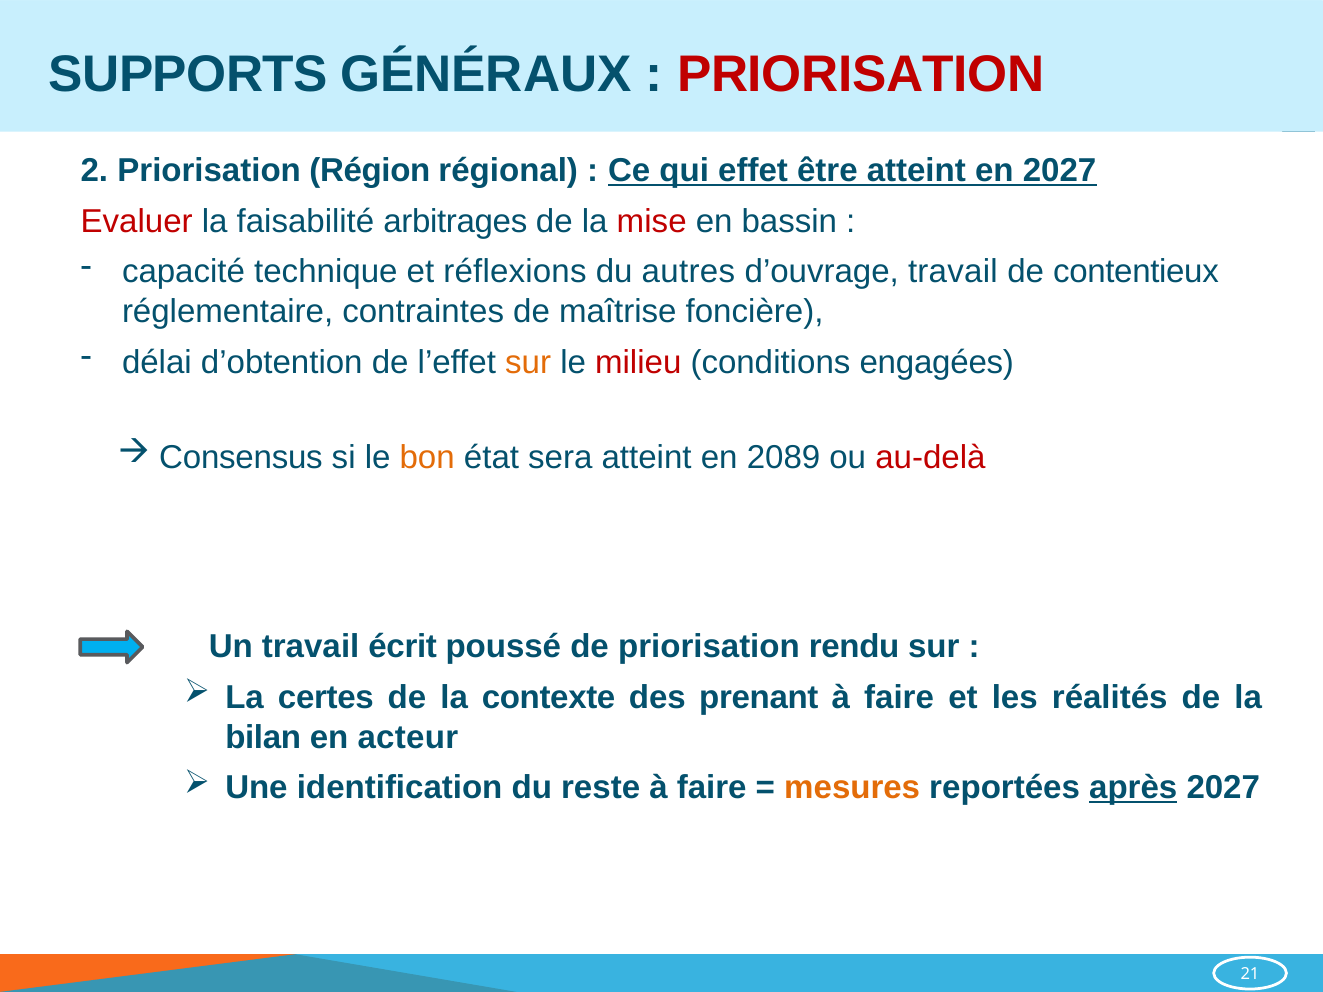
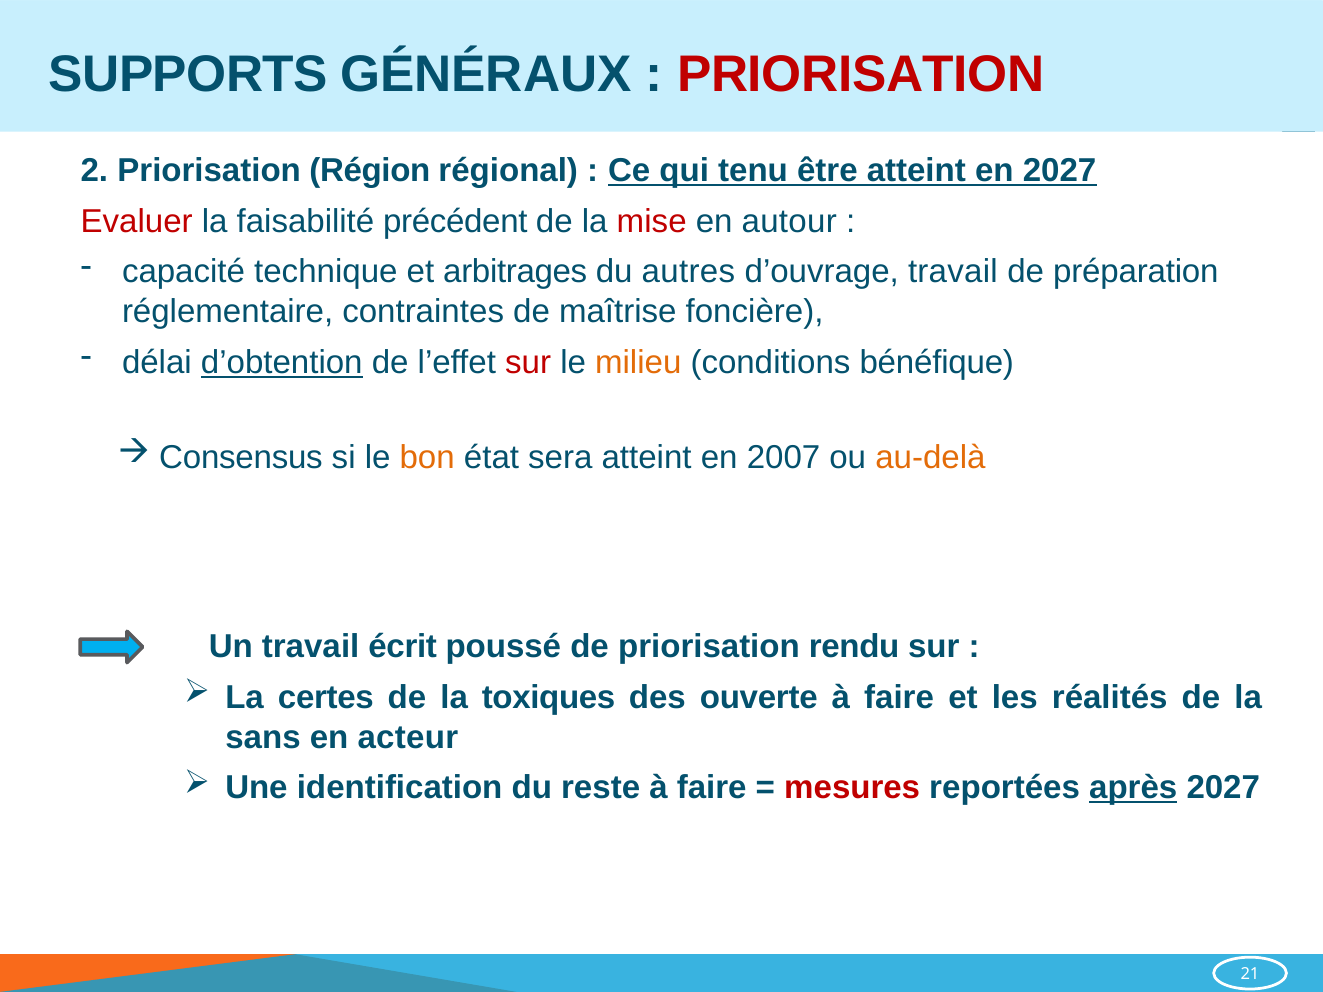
effet: effet -> tenu (753, 171)
arbitrages: arbitrages -> précédent (455, 221)
bassin: bassin -> autour (789, 221)
réflexions: réflexions -> arbitrages (515, 272)
contentieux: contentieux -> préparation (1136, 272)
d’obtention underline: none -> present (282, 362)
sur colour: orange -> red (528, 362)
milieu colour: red -> orange (638, 362)
engagées: engagées -> bénéfique (937, 362)
2089: 2089 -> 2007 (784, 457)
au-delà colour: red -> orange (930, 457)
contexte: contexte -> toxiques (549, 698)
prenant: prenant -> ouverte (759, 698)
bilan: bilan -> sans (263, 737)
mesures colour: orange -> red (852, 788)
